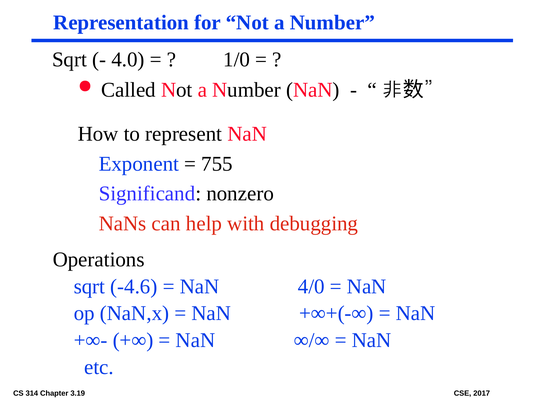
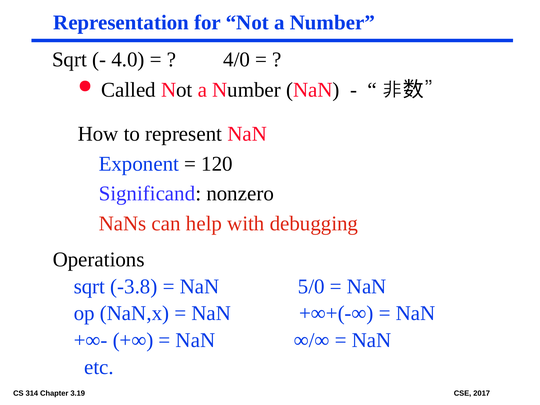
1/0: 1/0 -> 4/0 (237, 60)
755: 755 -> 120 (217, 164)
-4.6: -4.6 -> -3.8 (134, 286)
4/0: 4/0 -> 5/0 (311, 286)
